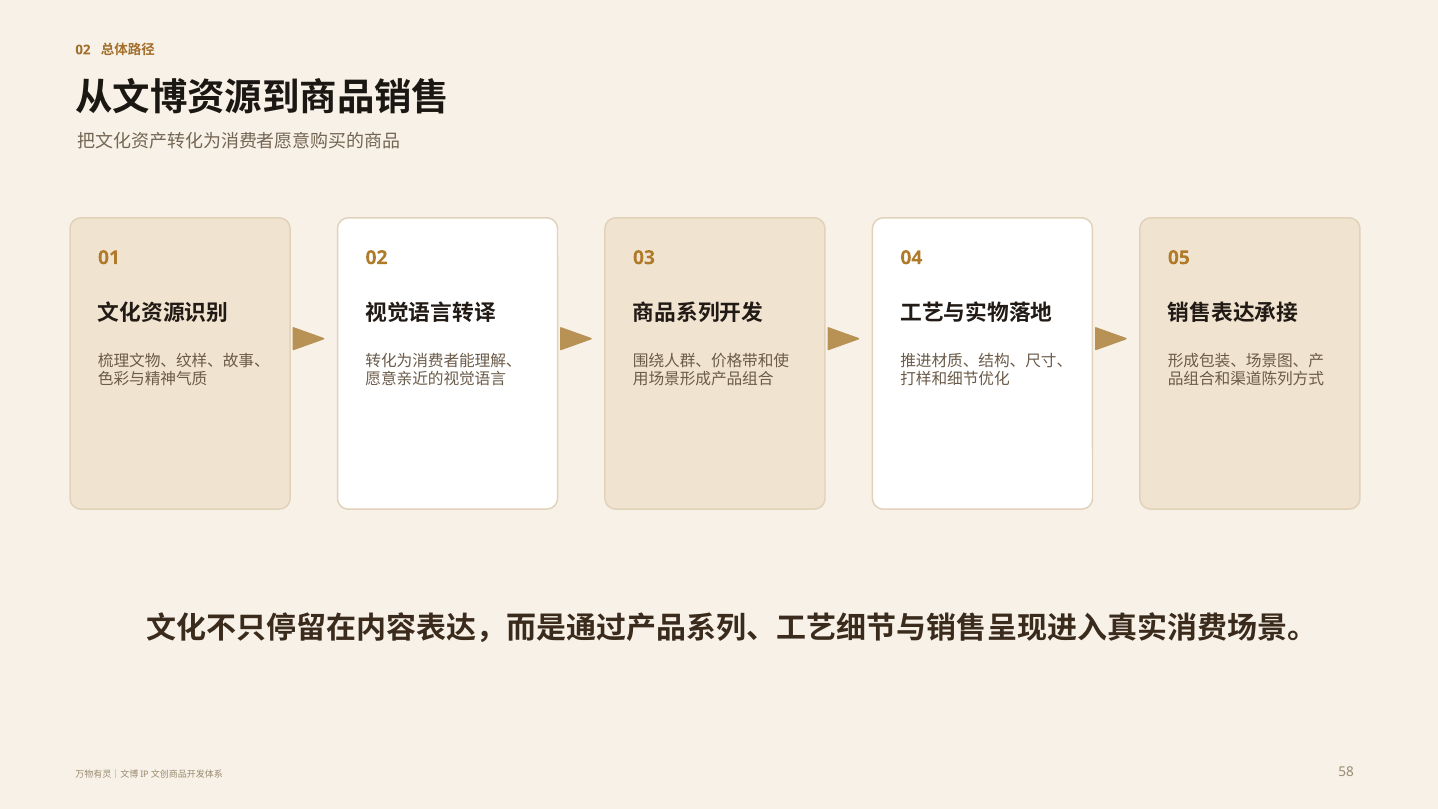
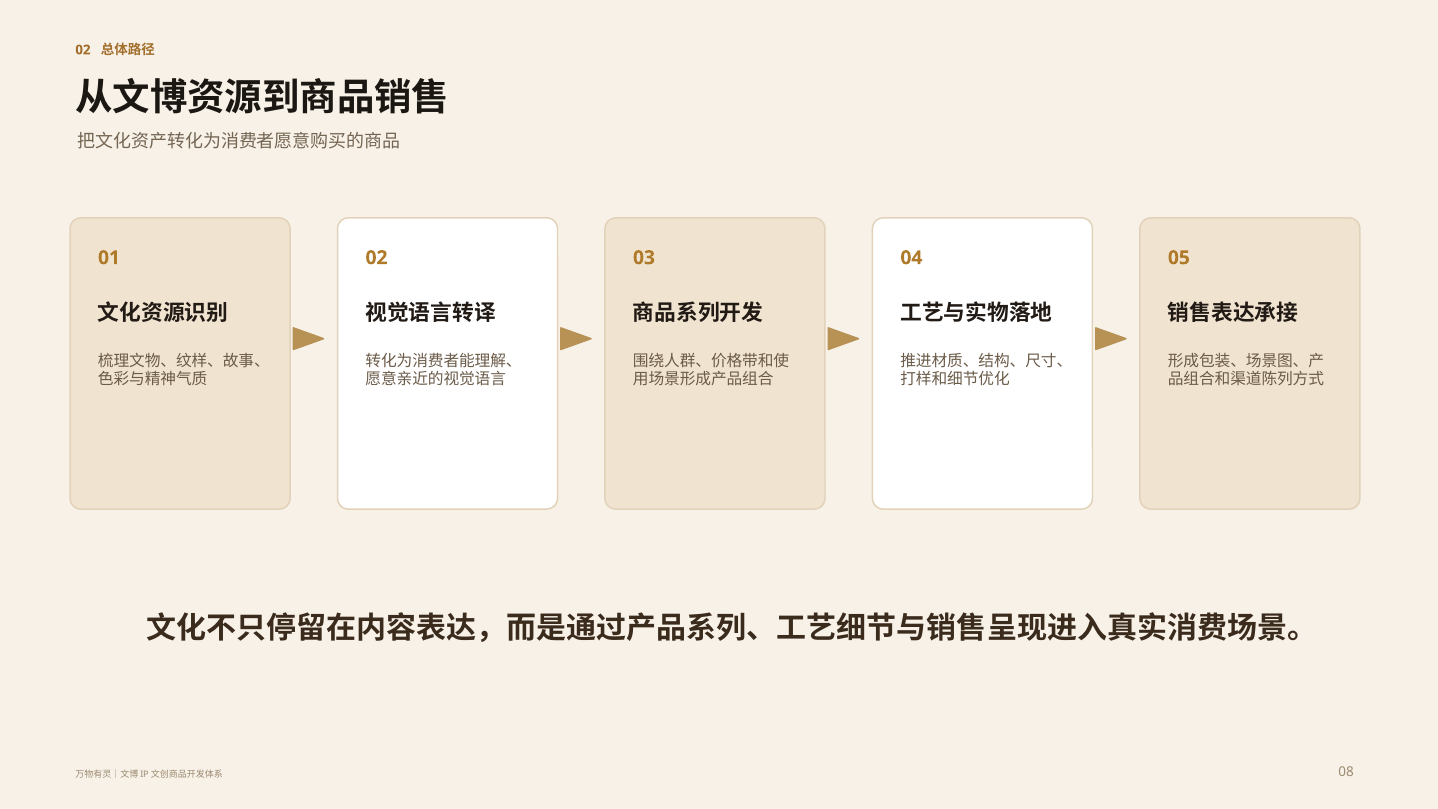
58: 58 -> 08 (1346, 771)
